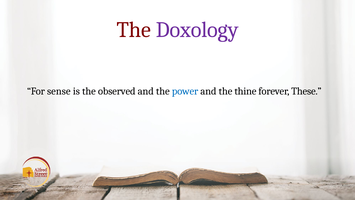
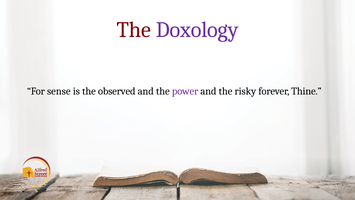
power colour: blue -> purple (185, 91)
thine: thine -> risky (245, 91)
These: These -> Thine (306, 91)
